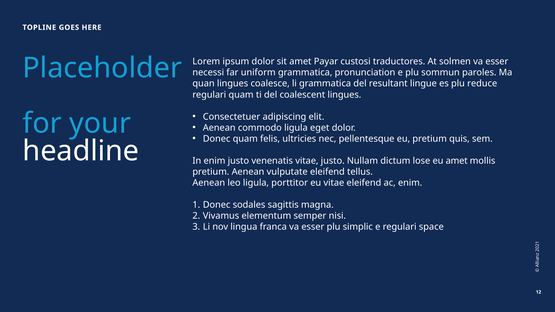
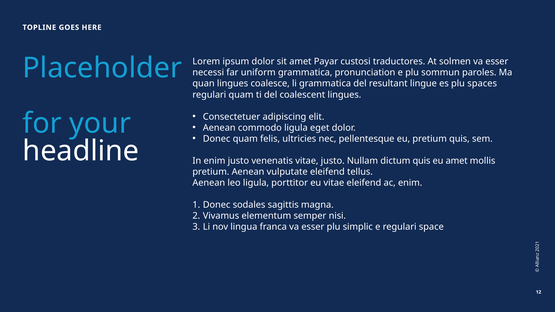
reduce: reduce -> spaces (482, 84)
dictum lose: lose -> quis (421, 161)
